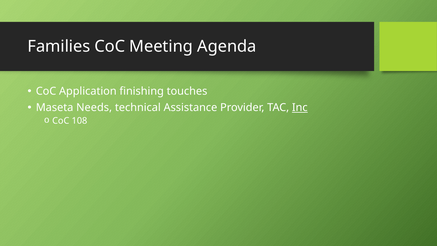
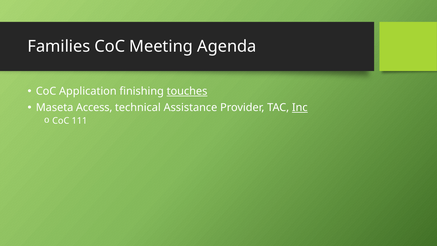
touches underline: none -> present (187, 91)
Needs: Needs -> Access (94, 108)
108: 108 -> 111 (79, 121)
